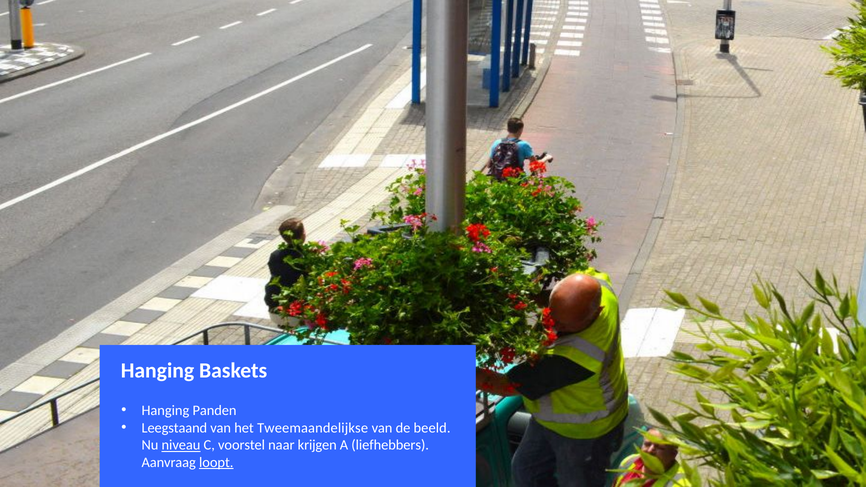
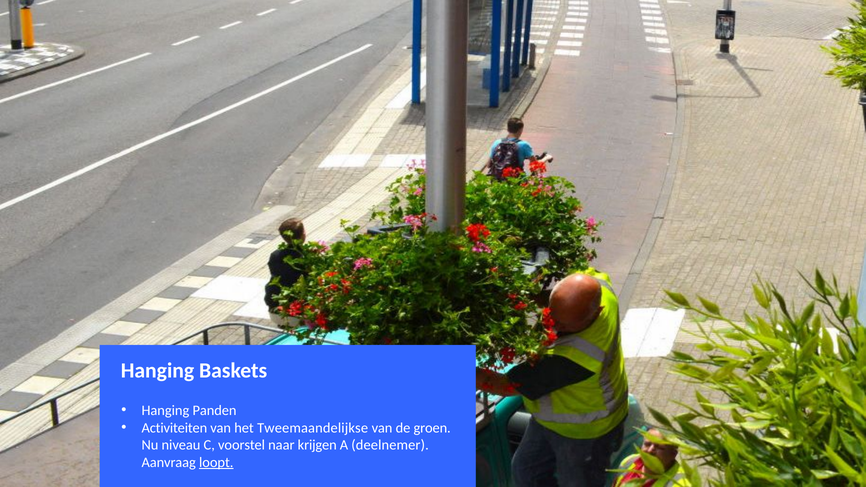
Leegstaand: Leegstaand -> Activiteiten (174, 428)
beeld: beeld -> groen (432, 428)
niveau underline: present -> none (181, 445)
liefhebbers: liefhebbers -> deelnemer (390, 445)
